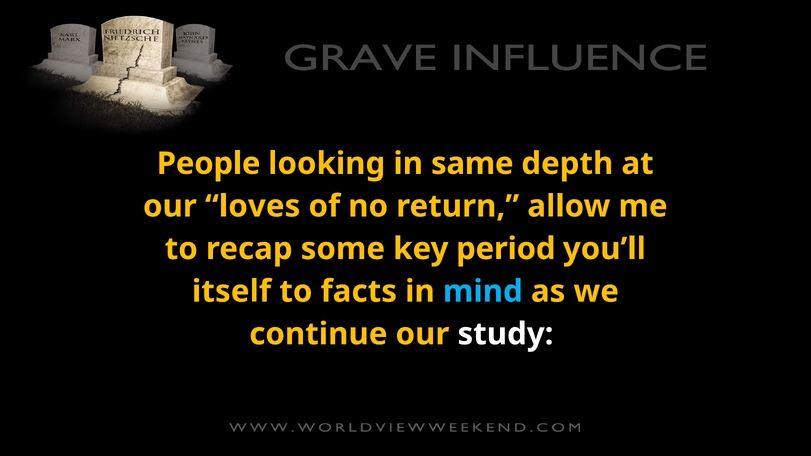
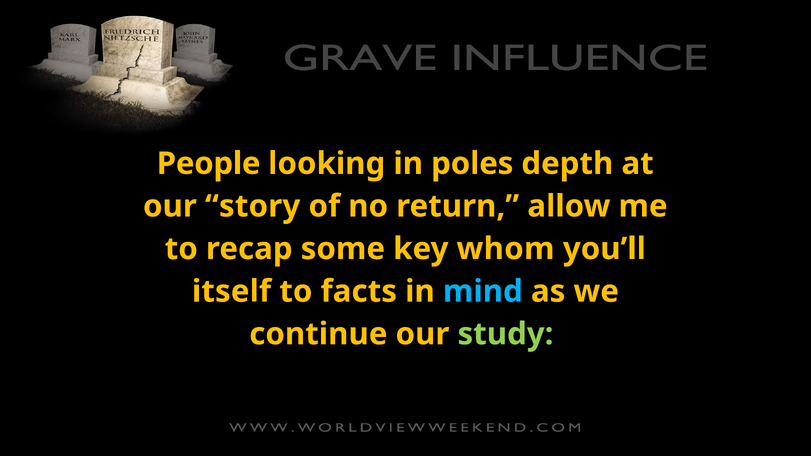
same: same -> poles (472, 164)
loves: loves -> story (253, 206)
period: period -> whom (506, 249)
study colour: white -> light green (505, 334)
